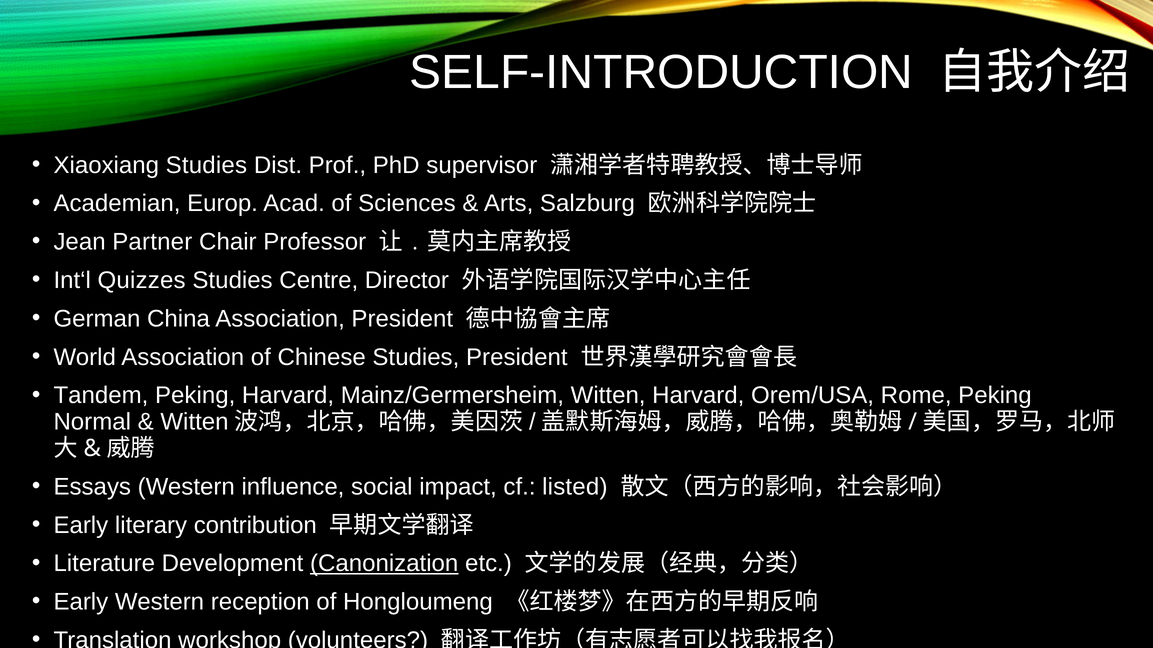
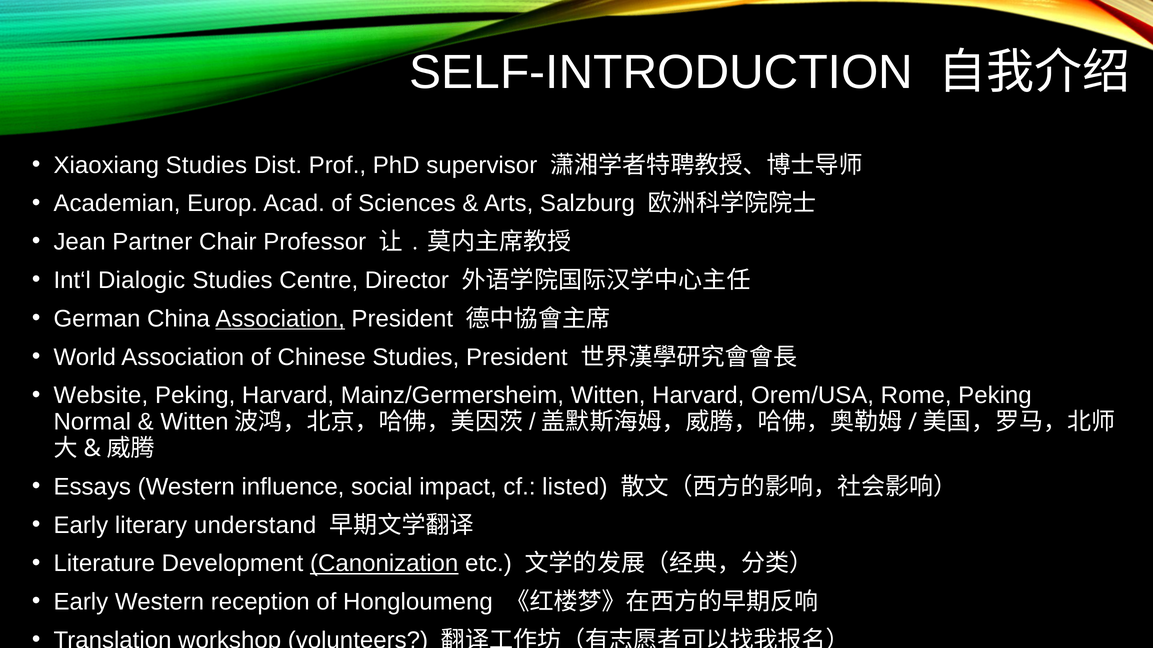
Quizzes: Quizzes -> Dialogic (142, 281)
Association underline: none -> present (280, 319)
Tandem: Tandem -> Website (101, 396)
contribution: contribution -> understand (255, 526)
